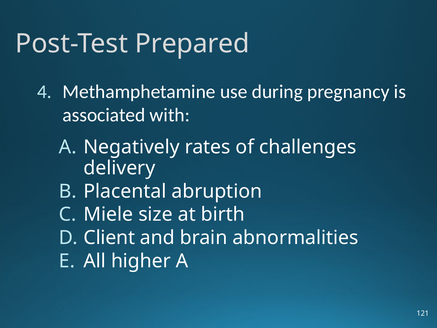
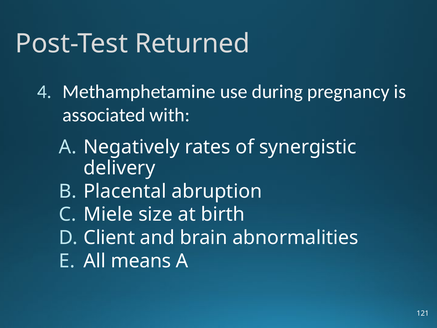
Prepared: Prepared -> Returned (192, 44)
challenges: challenges -> synergistic (308, 147)
higher: higher -> means (141, 261)
